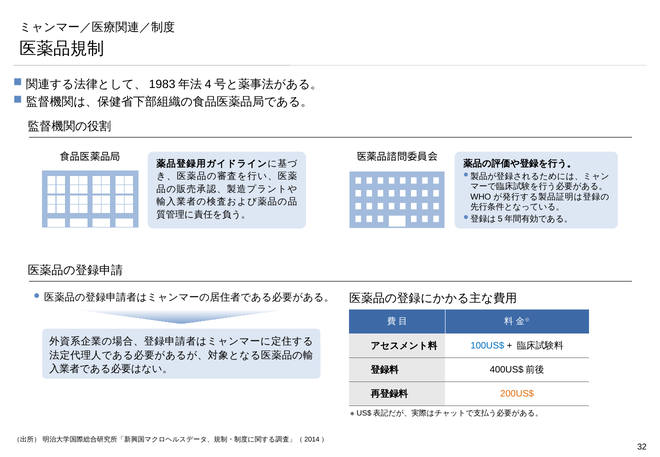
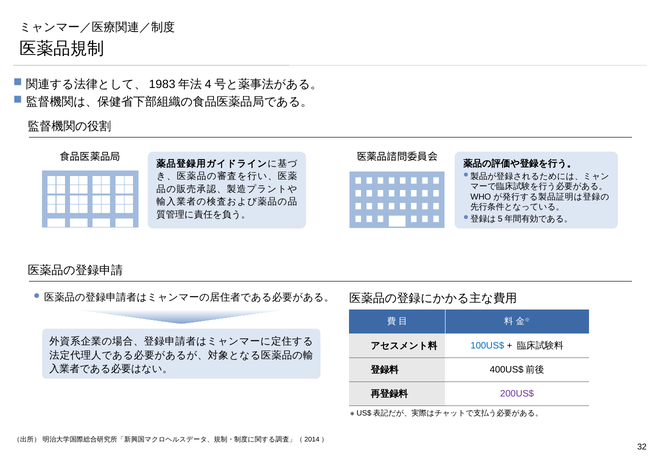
200US$ colour: orange -> purple (517, 394)
